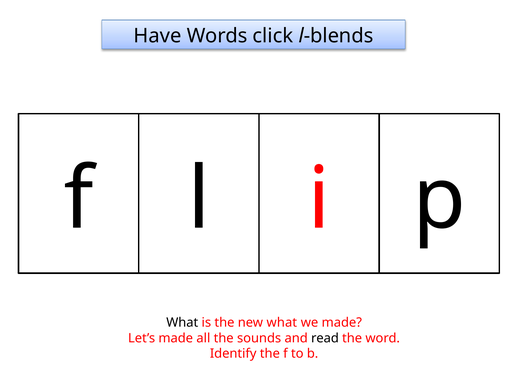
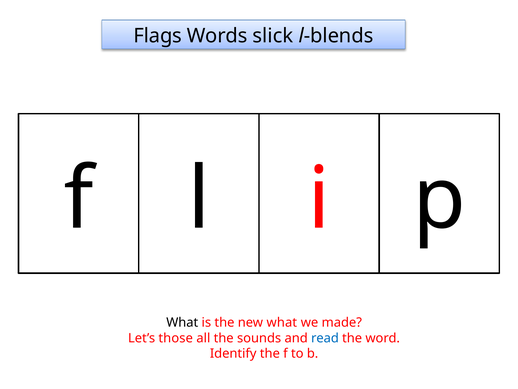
Have: Have -> Flags (158, 36)
click: click -> slick (273, 36)
Let’s made: made -> those (176, 338)
read colour: black -> blue (325, 338)
